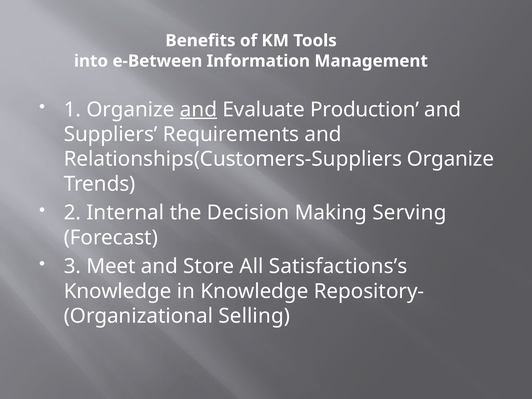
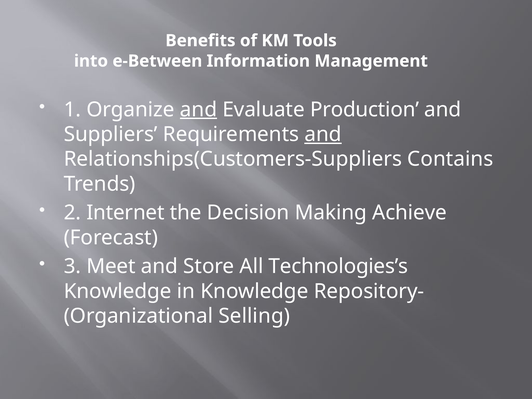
and underline: none -> present (323, 134)
Relationships(Customers-Suppliers Organize: Organize -> Contains (450, 159)
Internal: Internal -> Internet (126, 213)
Serving: Serving -> Achieve (410, 213)
Satisfactions’s: Satisfactions’s -> Technologies’s (338, 267)
